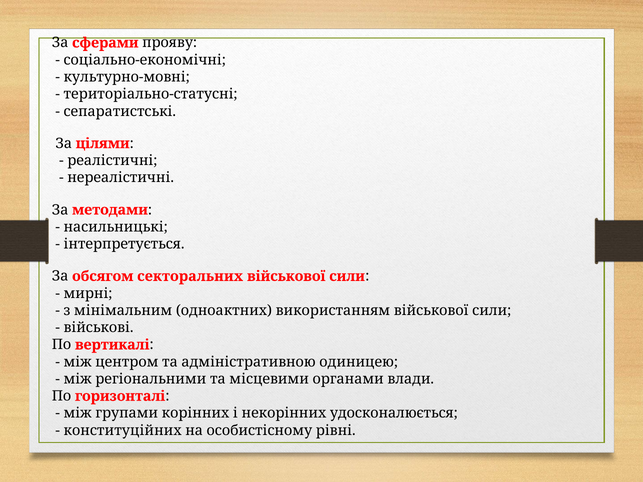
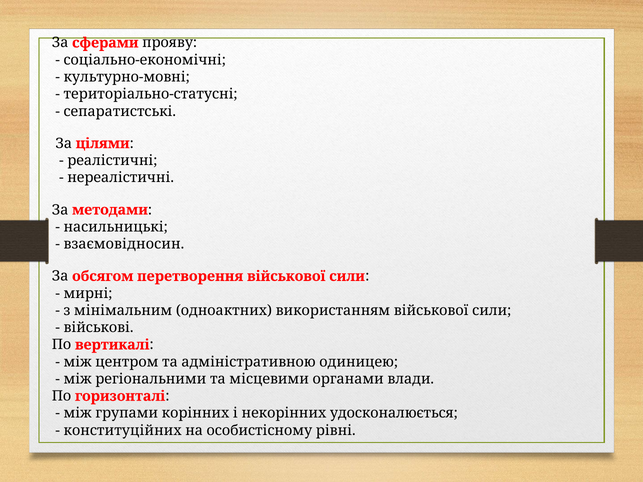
інтерпретується: інтерпретується -> взаємовідносин (124, 244)
секторальних: секторальних -> перетворення (190, 276)
